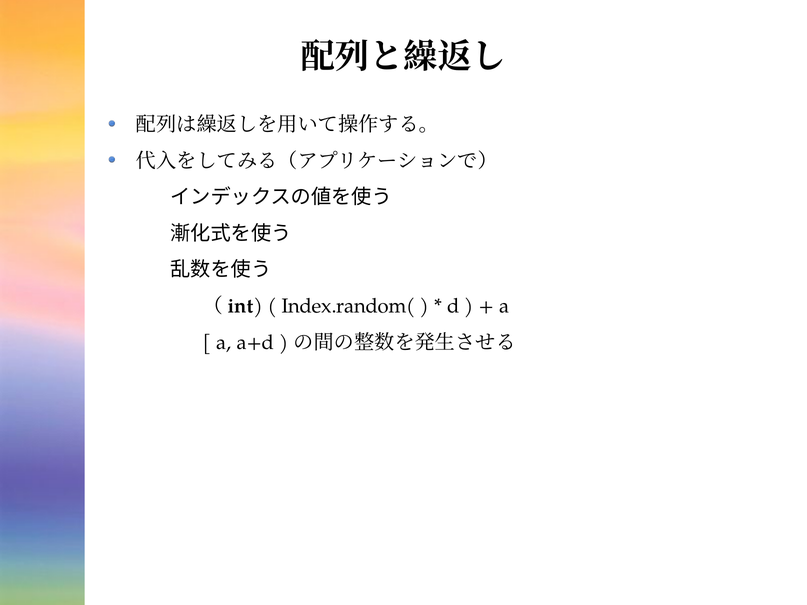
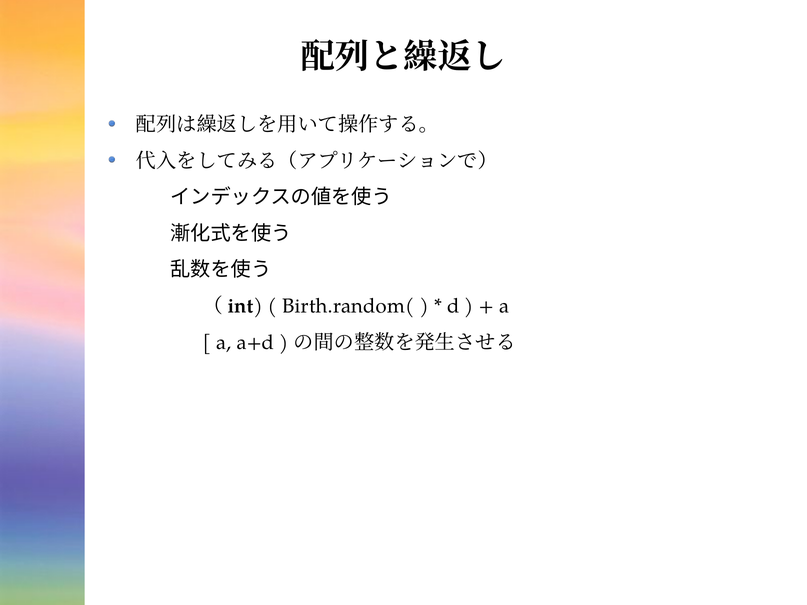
Index.random(: Index.random( -> Birth.random( (348, 306)
